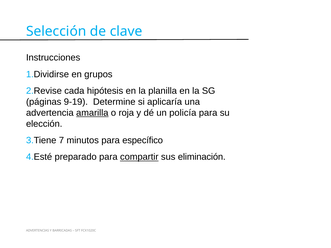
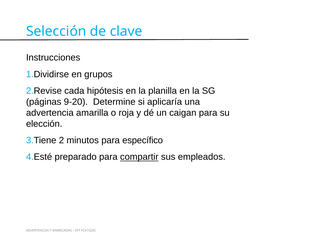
9-19: 9-19 -> 9-20 (76, 102)
amarilla underline: present -> none (92, 113)
policía: policía -> caigan (183, 113)
7: 7 -> 2 (61, 141)
eliminación: eliminación -> empleados (202, 157)
